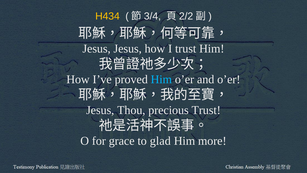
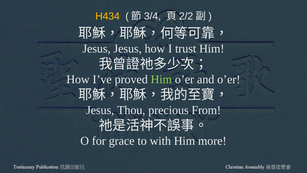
Him colour: light blue -> light green (161, 79)
precious Trust: Trust -> From (206, 110)
glad: glad -> with (160, 141)
